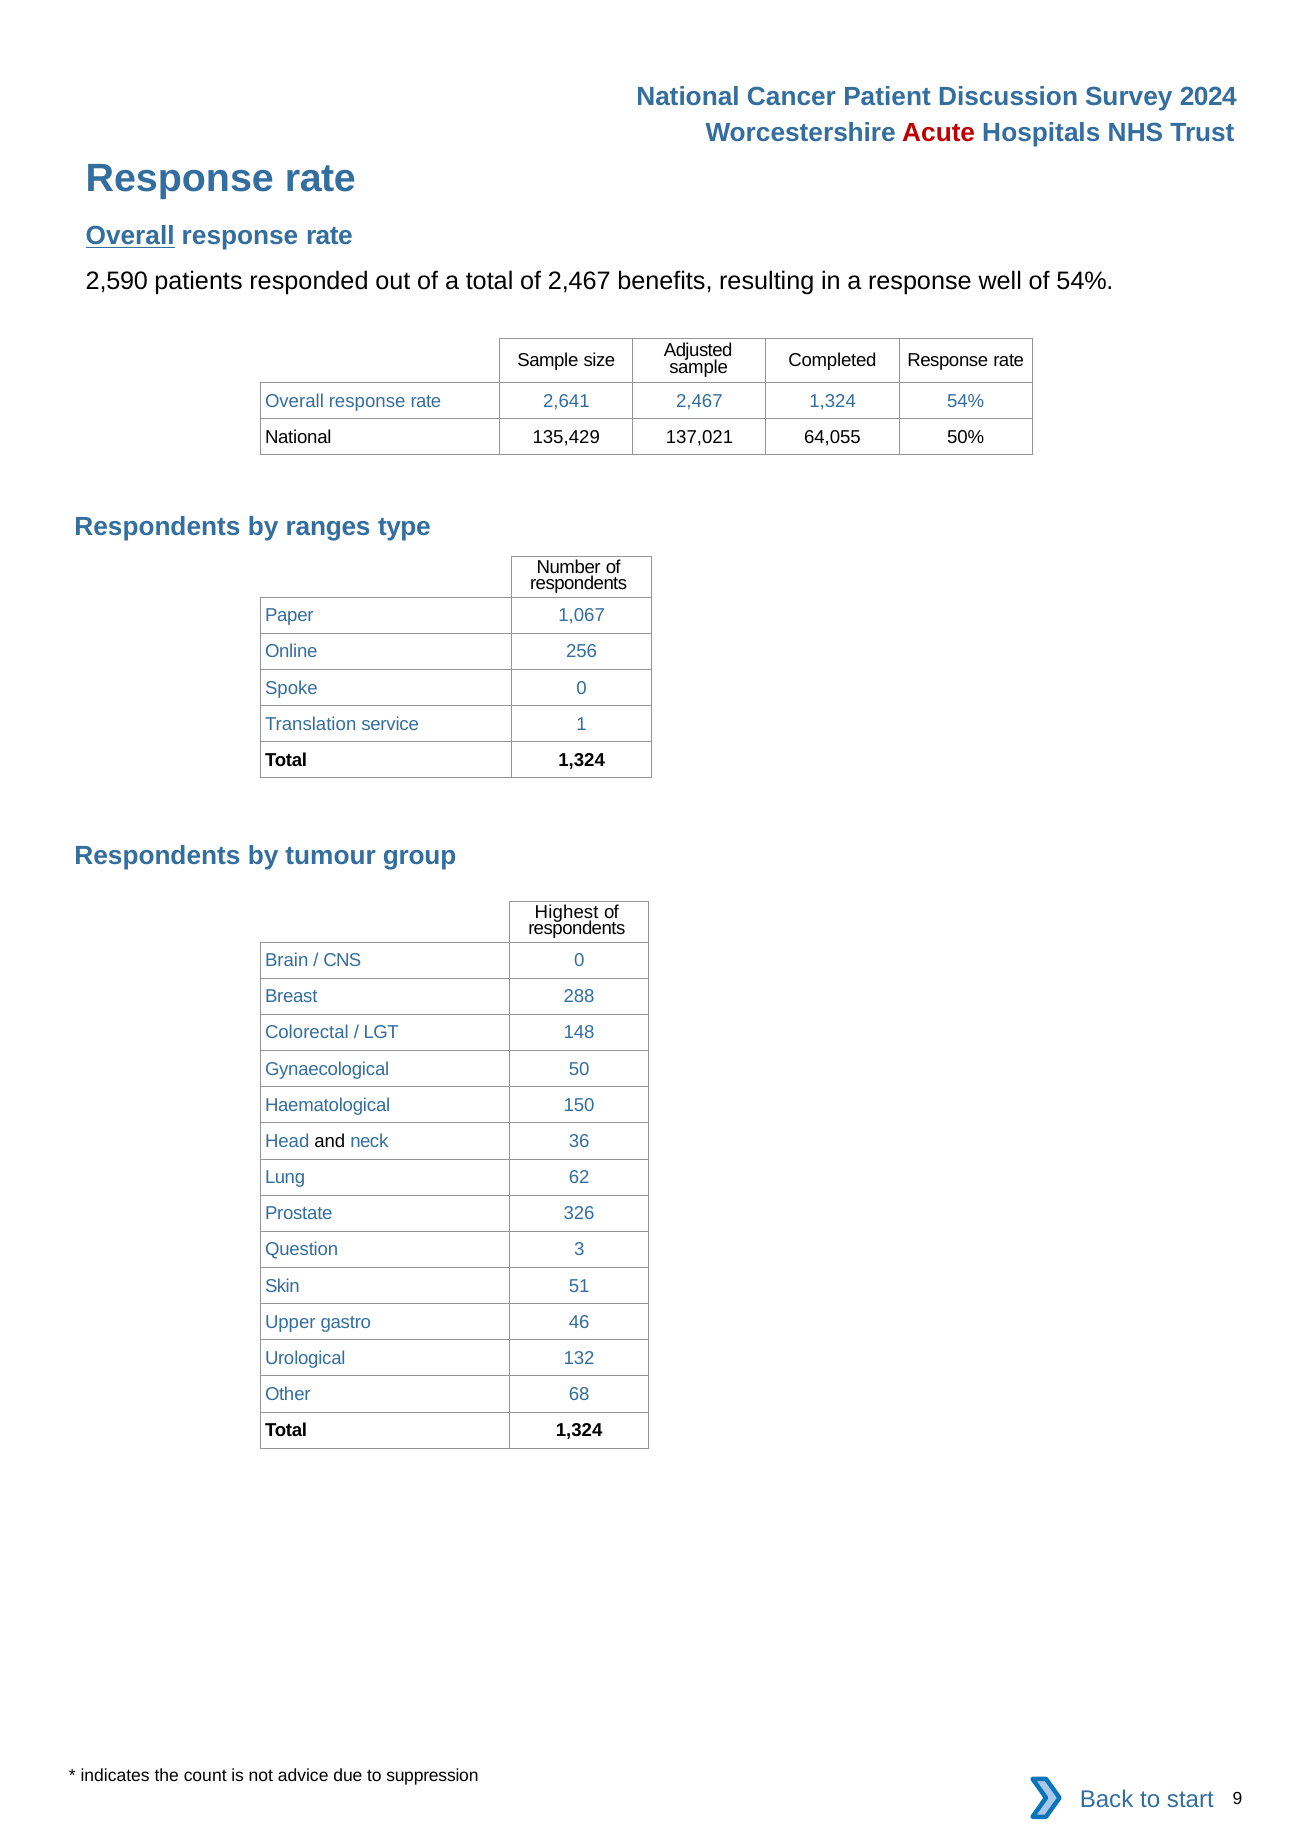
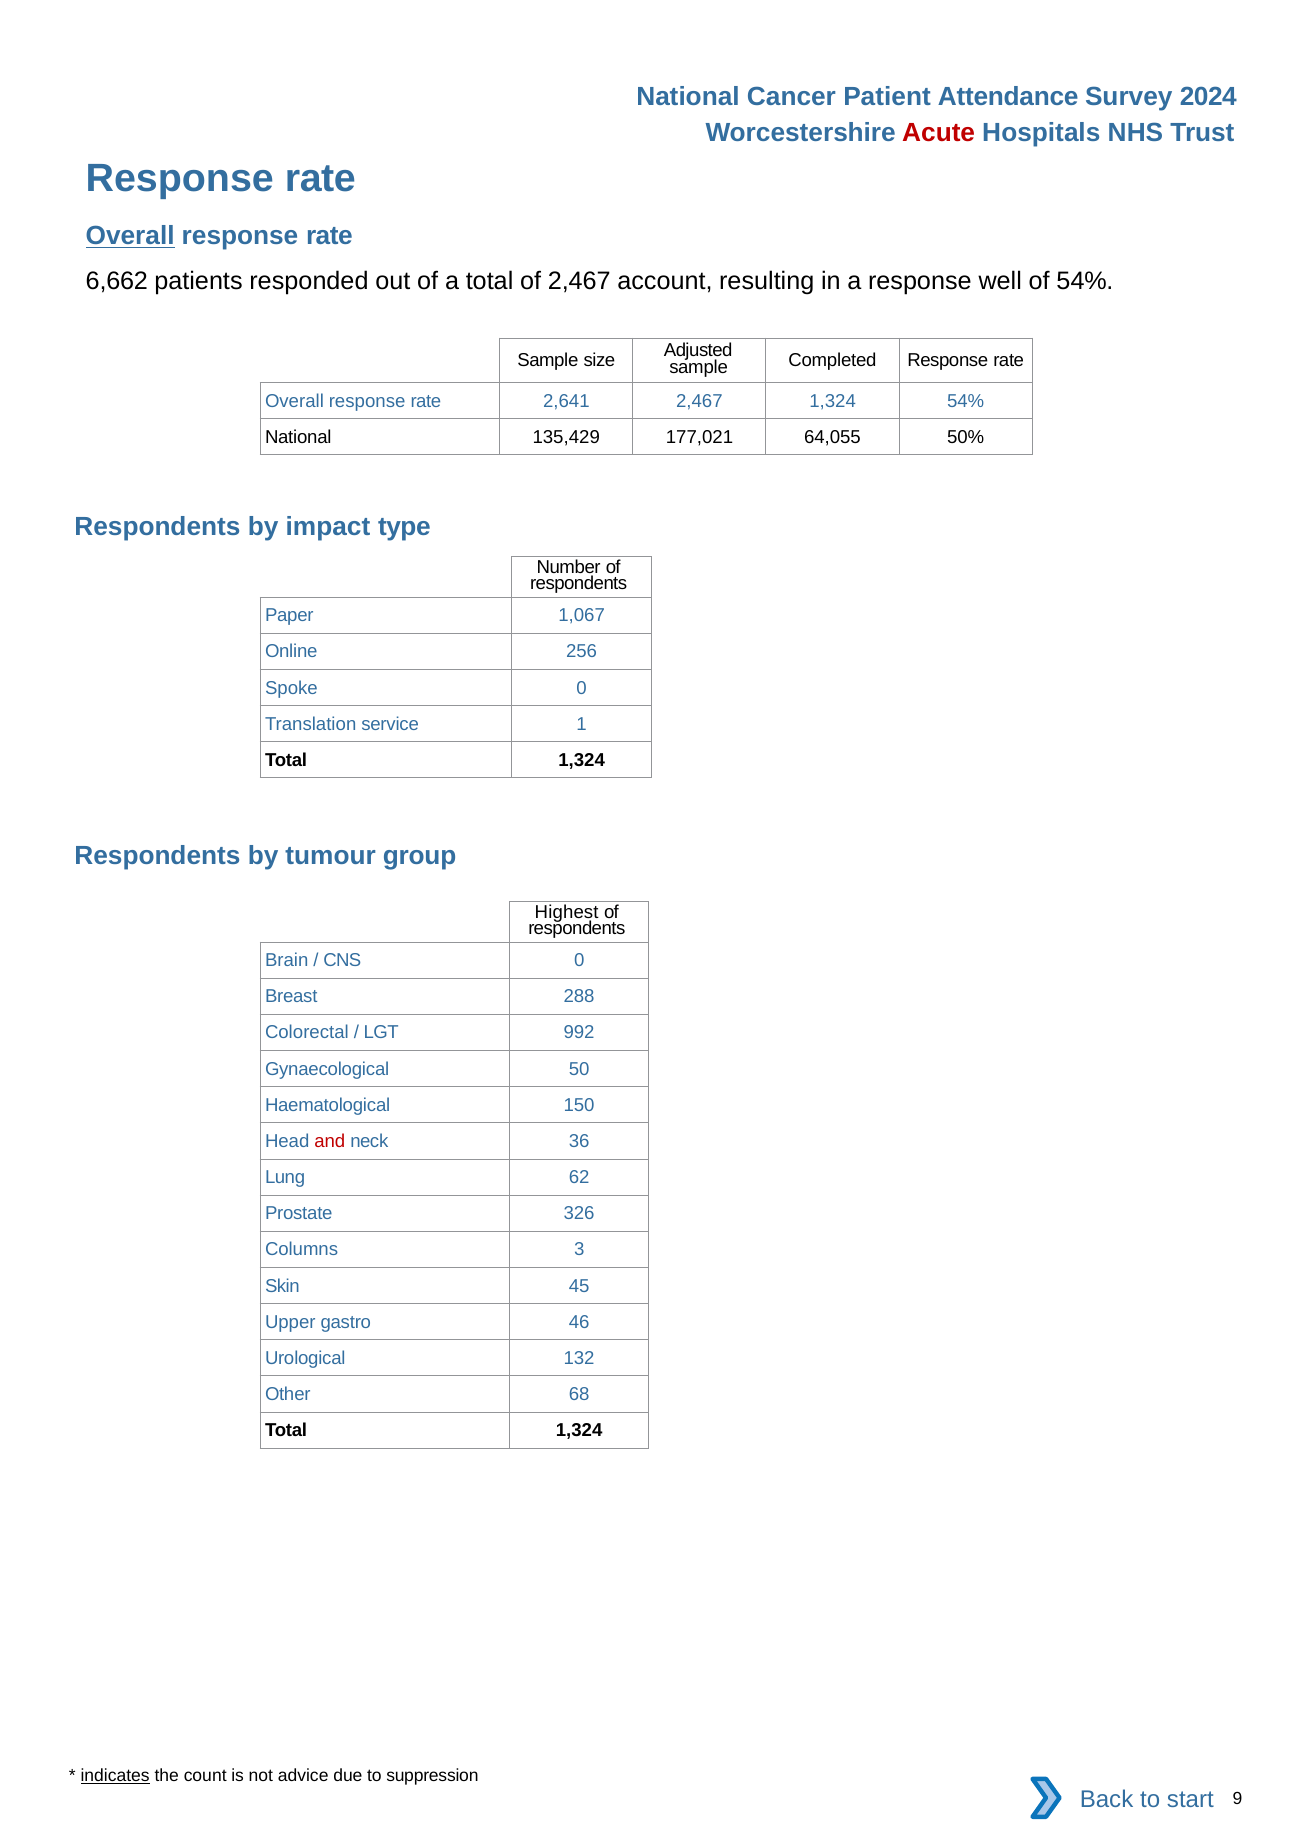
Discussion: Discussion -> Attendance (1008, 97)
2,590: 2,590 -> 6,662 (117, 281)
benefits: benefits -> account (665, 281)
137,021: 137,021 -> 177,021 (699, 437)
ranges: ranges -> impact (328, 527)
148: 148 -> 992 (579, 1032)
and colour: black -> red (330, 1141)
Question: Question -> Columns (302, 1249)
51: 51 -> 45 (579, 1285)
indicates underline: none -> present (115, 1775)
